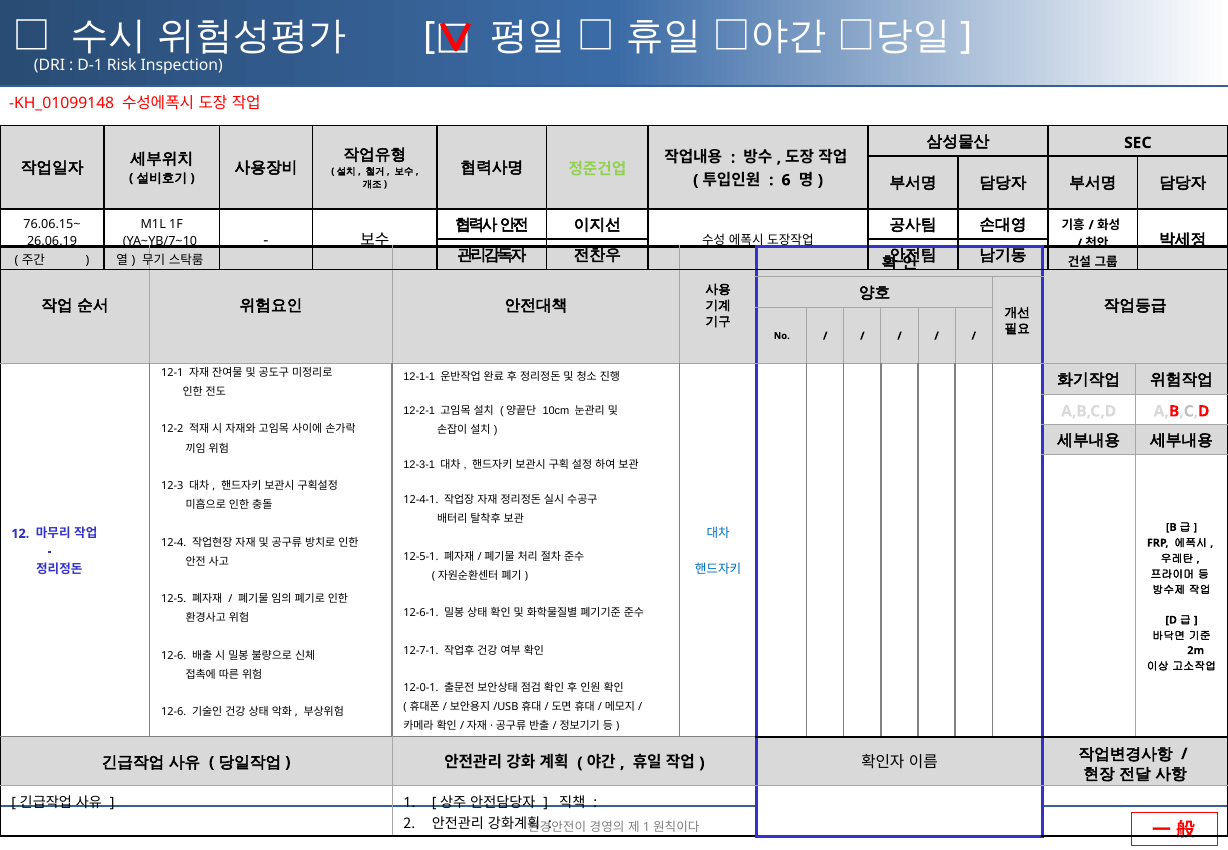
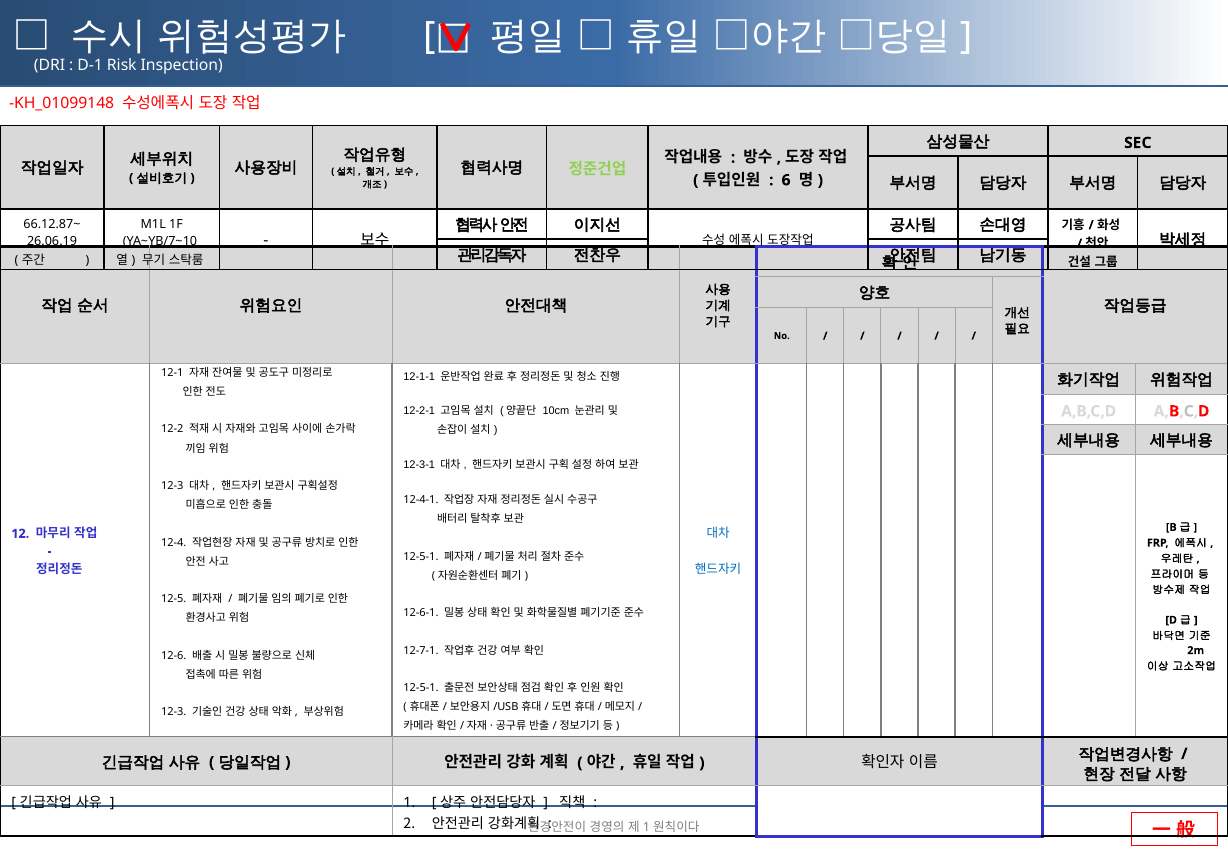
76.06.15~: 76.06.15~ -> 66.12.87~ (52, 224)
12-0-1: 12-0-1 -> 12-5-1 (421, 688)
12-6: 12-6 -> 12-3 (174, 712)
